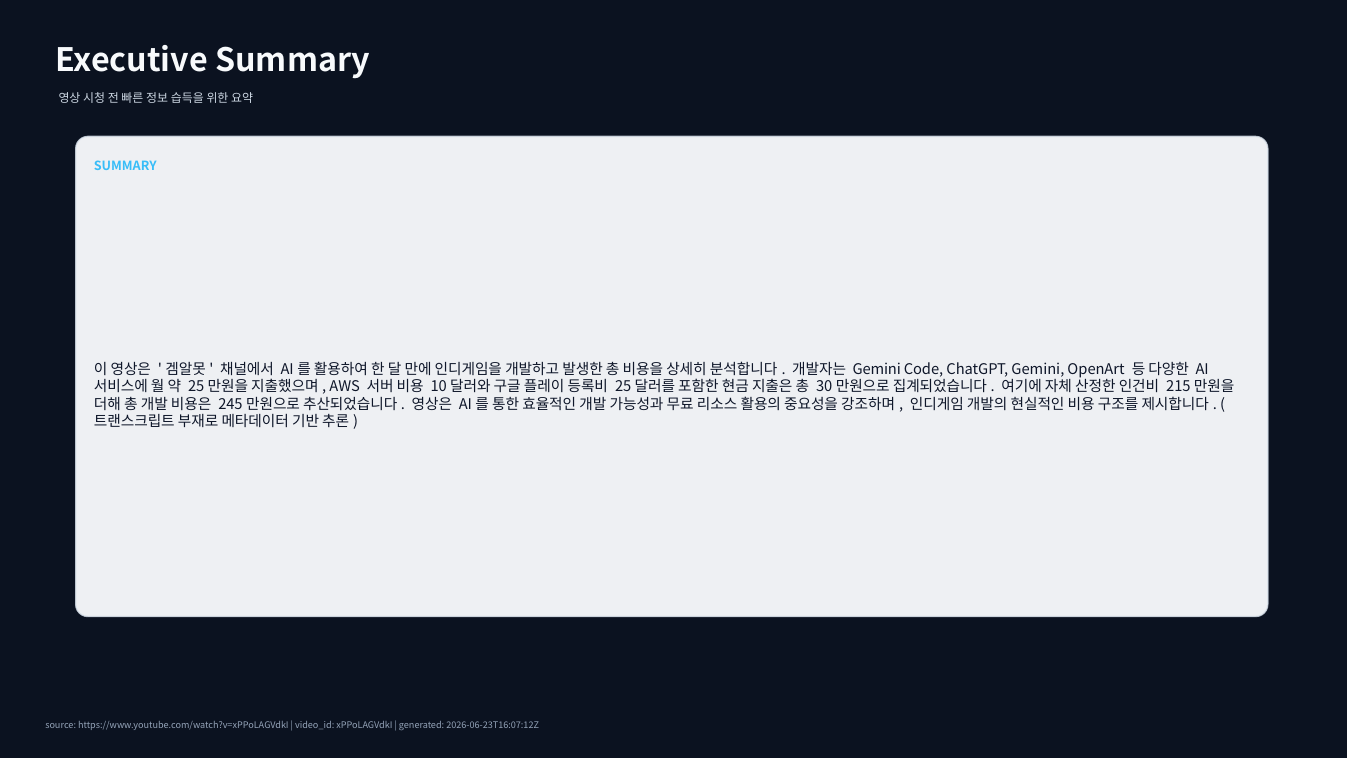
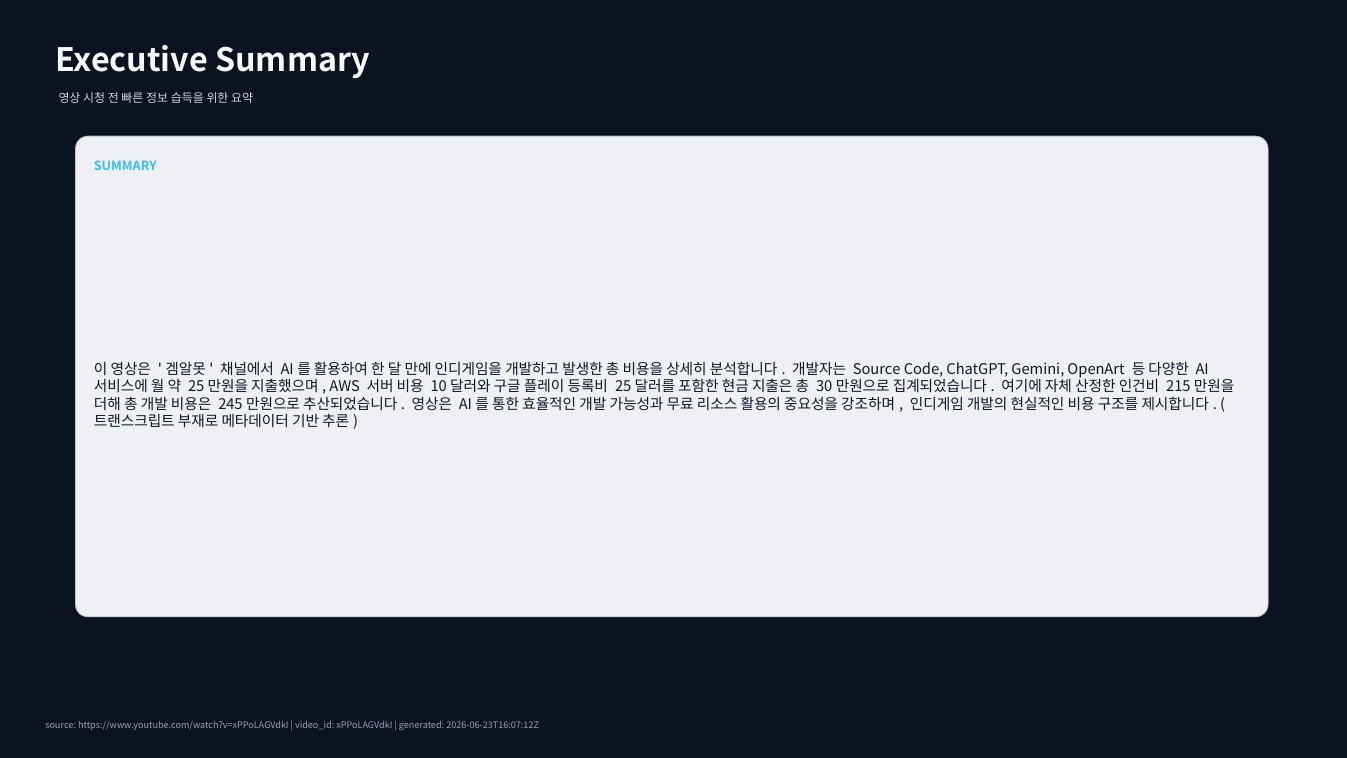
Gemini: Gemini -> Source (877, 369)
